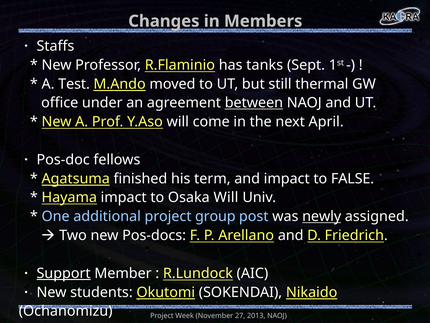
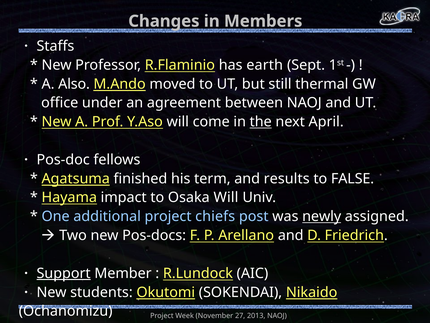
tanks: tanks -> earth (265, 65)
Test: Test -> Also (74, 84)
between underline: present -> none (254, 103)
the underline: none -> present (261, 122)
and impact: impact -> results (287, 178)
group: group -> chiefs (215, 216)
